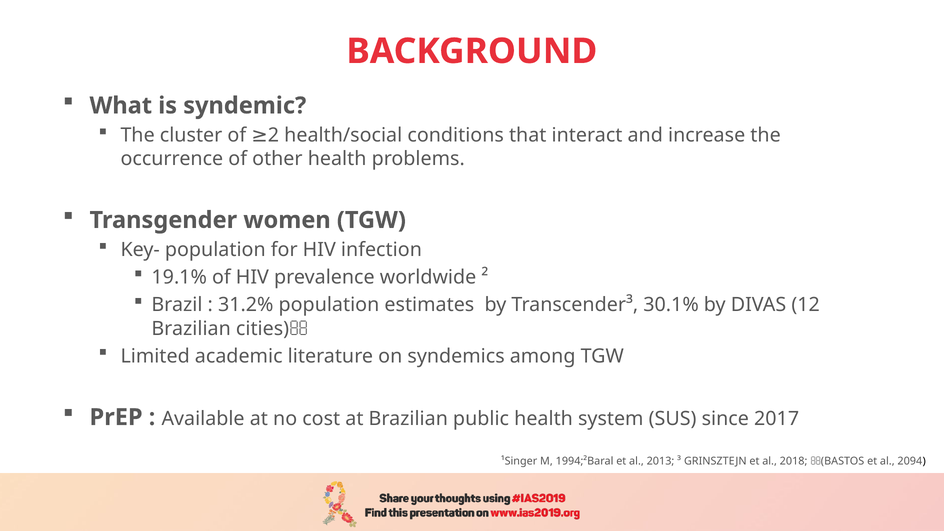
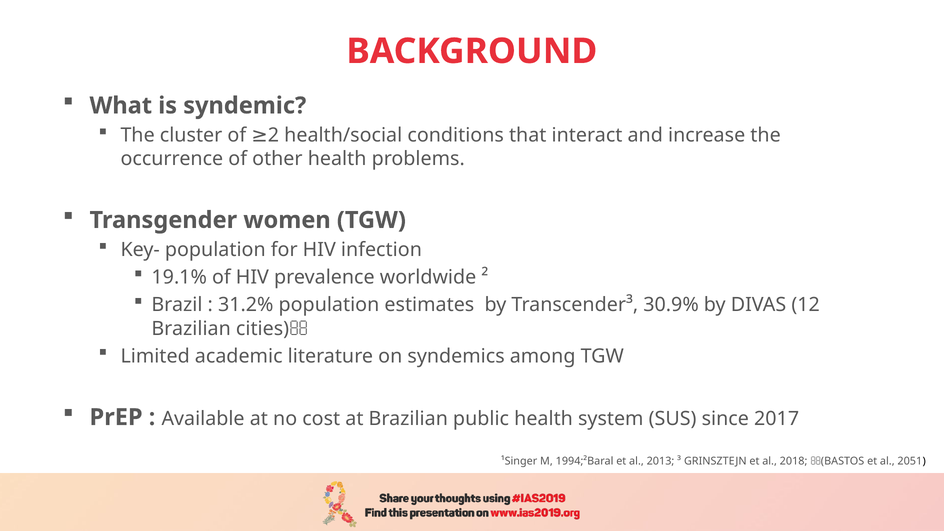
30.1%: 30.1% -> 30.9% (671, 305)
2094: 2094 -> 2051 (910, 461)
